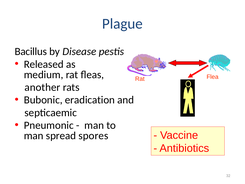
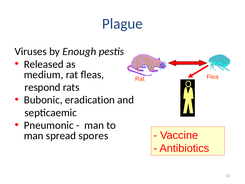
Bacillus: Bacillus -> Viruses (31, 51)
Disease: Disease -> Enough (79, 51)
another: another -> respond (43, 87)
